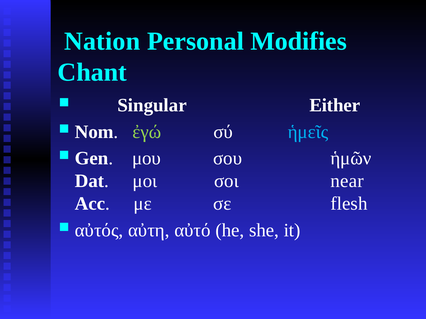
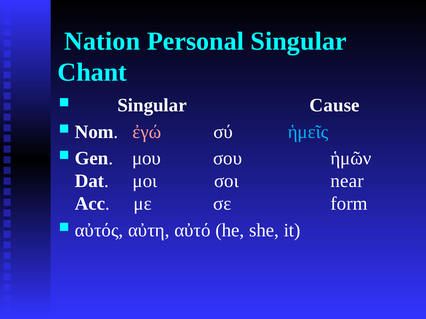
Personal Modifies: Modifies -> Singular (299, 41)
Either: Either -> Cause (335, 105)
ἐγώ colour: light green -> pink (147, 132)
flesh: flesh -> form (349, 204)
